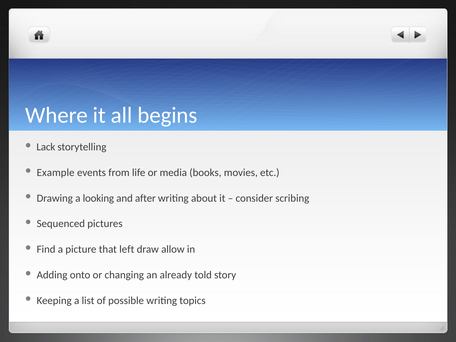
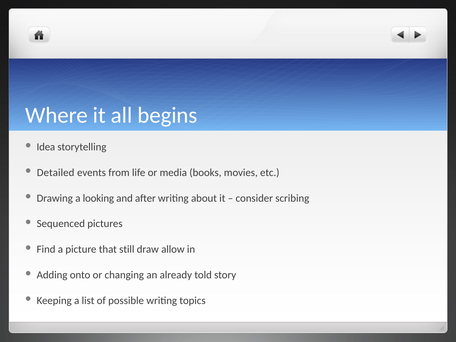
Lack: Lack -> Idea (46, 147)
Example: Example -> Detailed (56, 173)
left: left -> still (127, 249)
